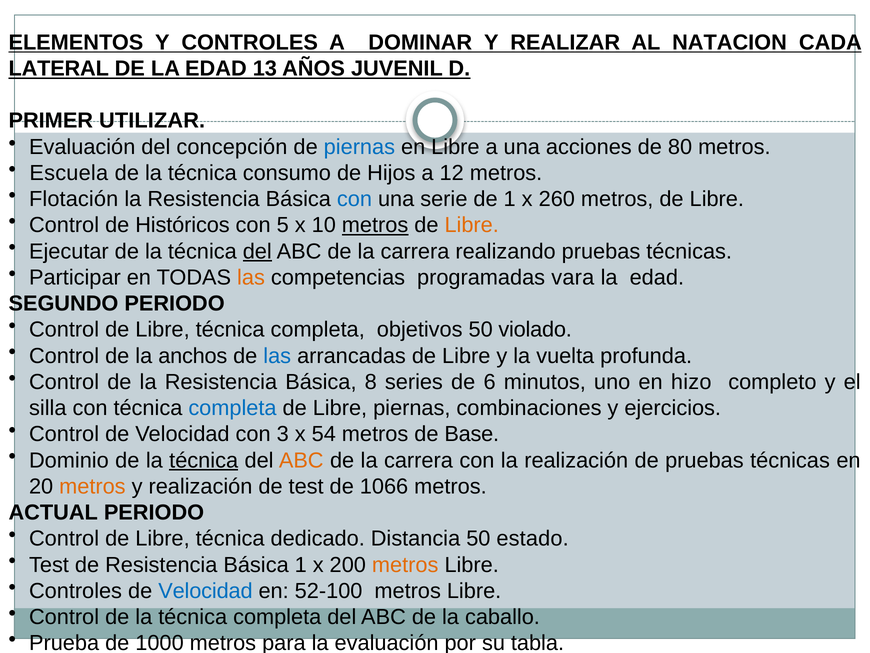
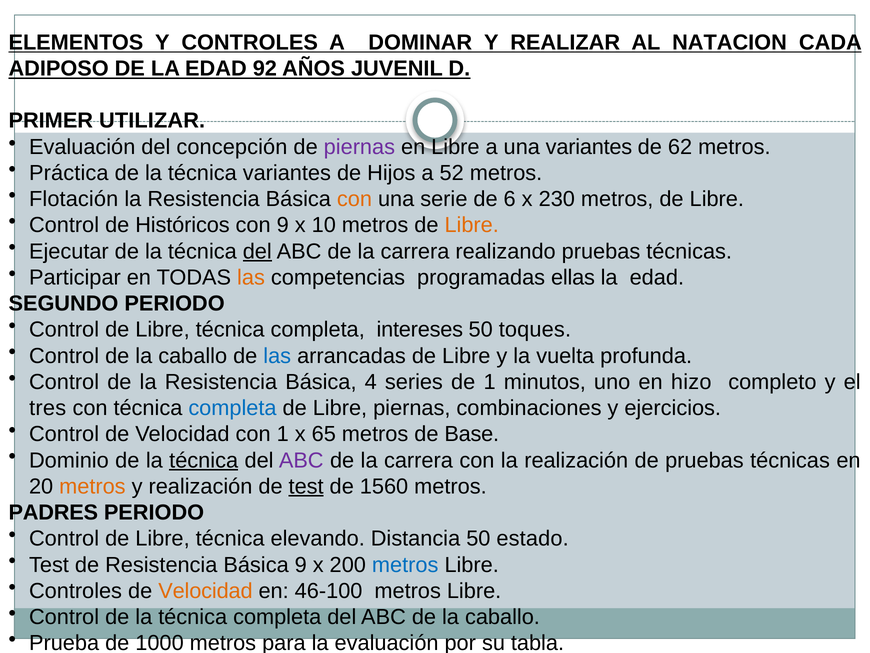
LATERAL: LATERAL -> ADIPOSO (59, 68)
13: 13 -> 92 (265, 68)
piernas colour: blue -> purple (359, 147)
una acciones: acciones -> variantes (589, 147)
80: 80 -> 62 (680, 147)
Escuela: Escuela -> Práctica (69, 173)
técnica consumo: consumo -> variantes (287, 173)
12: 12 -> 52 (452, 173)
con colour: blue -> orange (354, 199)
de 1: 1 -> 6 (510, 199)
260: 260 -> 230 (557, 199)
con 5: 5 -> 9 (283, 225)
metros underline: present -> none (375, 225)
vara: vara -> ellas (573, 277)
objetivos: objetivos -> intereses (420, 329)
violado: violado -> toques (535, 329)
Control de la anchos: anchos -> caballo (193, 356)
8: 8 -> 4 (371, 382)
de 6: 6 -> 1 (490, 382)
silla: silla -> tres (48, 408)
con 3: 3 -> 1 (283, 434)
54: 54 -> 65 (324, 434)
ABC colour: orange -> purple (301, 460)
test underline: none -> present (306, 486)
1066: 1066 -> 1560 (384, 486)
ACTUAL: ACTUAL -> PADRES (53, 512)
dedicado: dedicado -> elevando (318, 538)
Básica 1: 1 -> 9 (301, 564)
metros colour: orange -> blue (405, 564)
Velocidad colour: blue -> orange (205, 590)
52-100: 52-100 -> 46-100 (329, 590)
